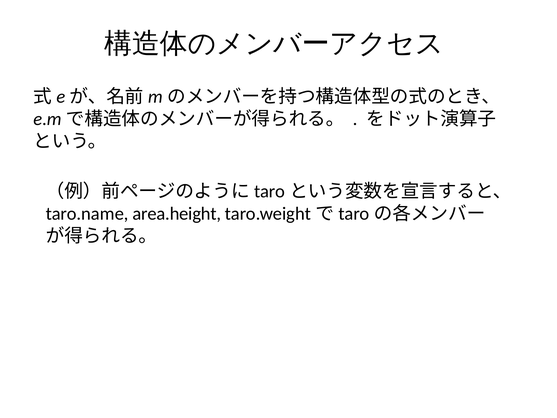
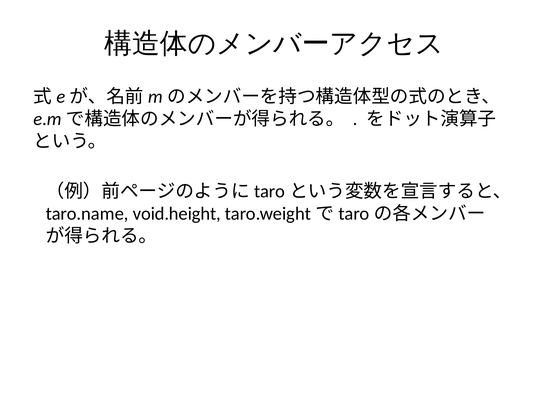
area.height: area.height -> void.height (177, 214)
